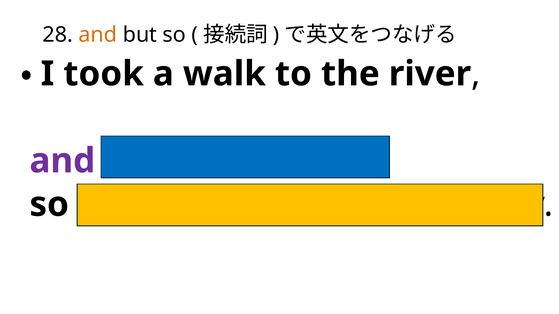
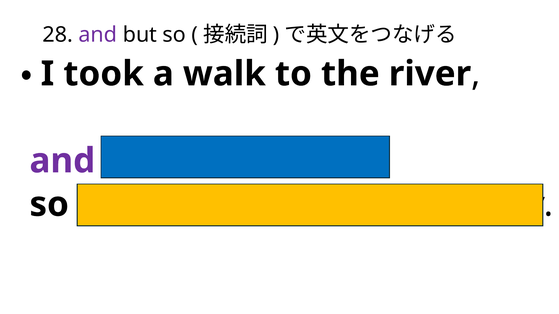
and colour: orange -> purple (98, 35)
